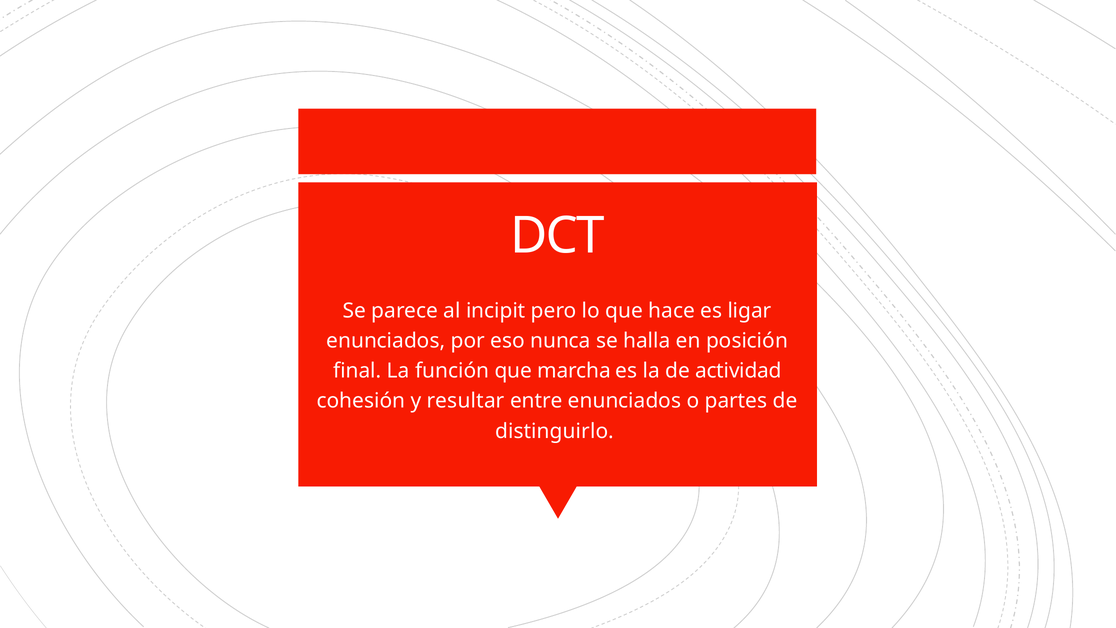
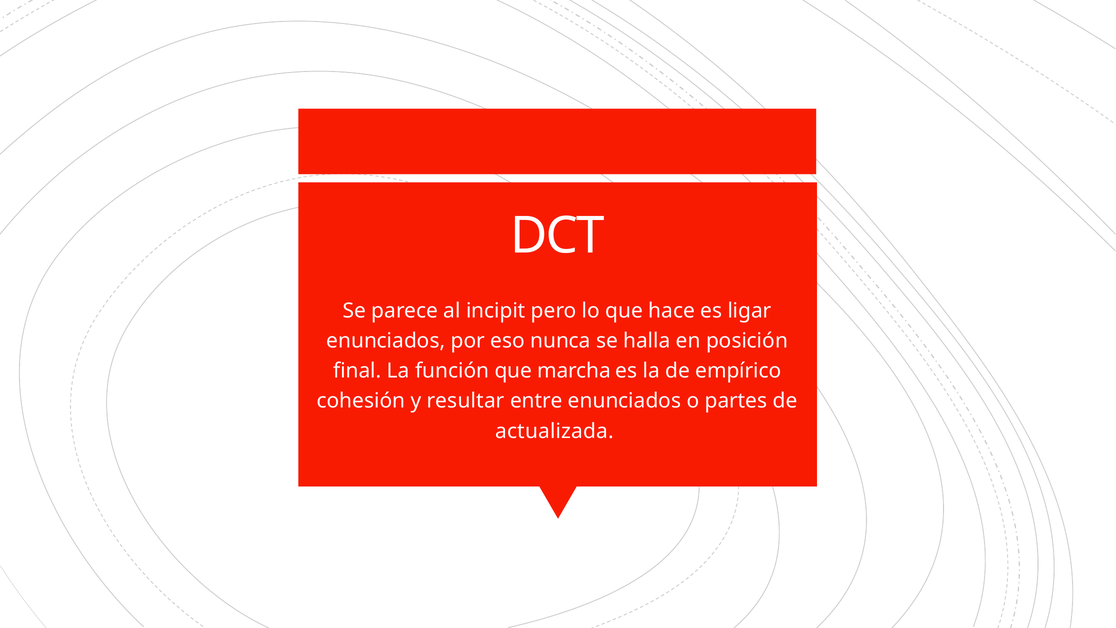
actividad: actividad -> empírico (738, 371)
distinguirlo: distinguirlo -> actualizada (555, 431)
